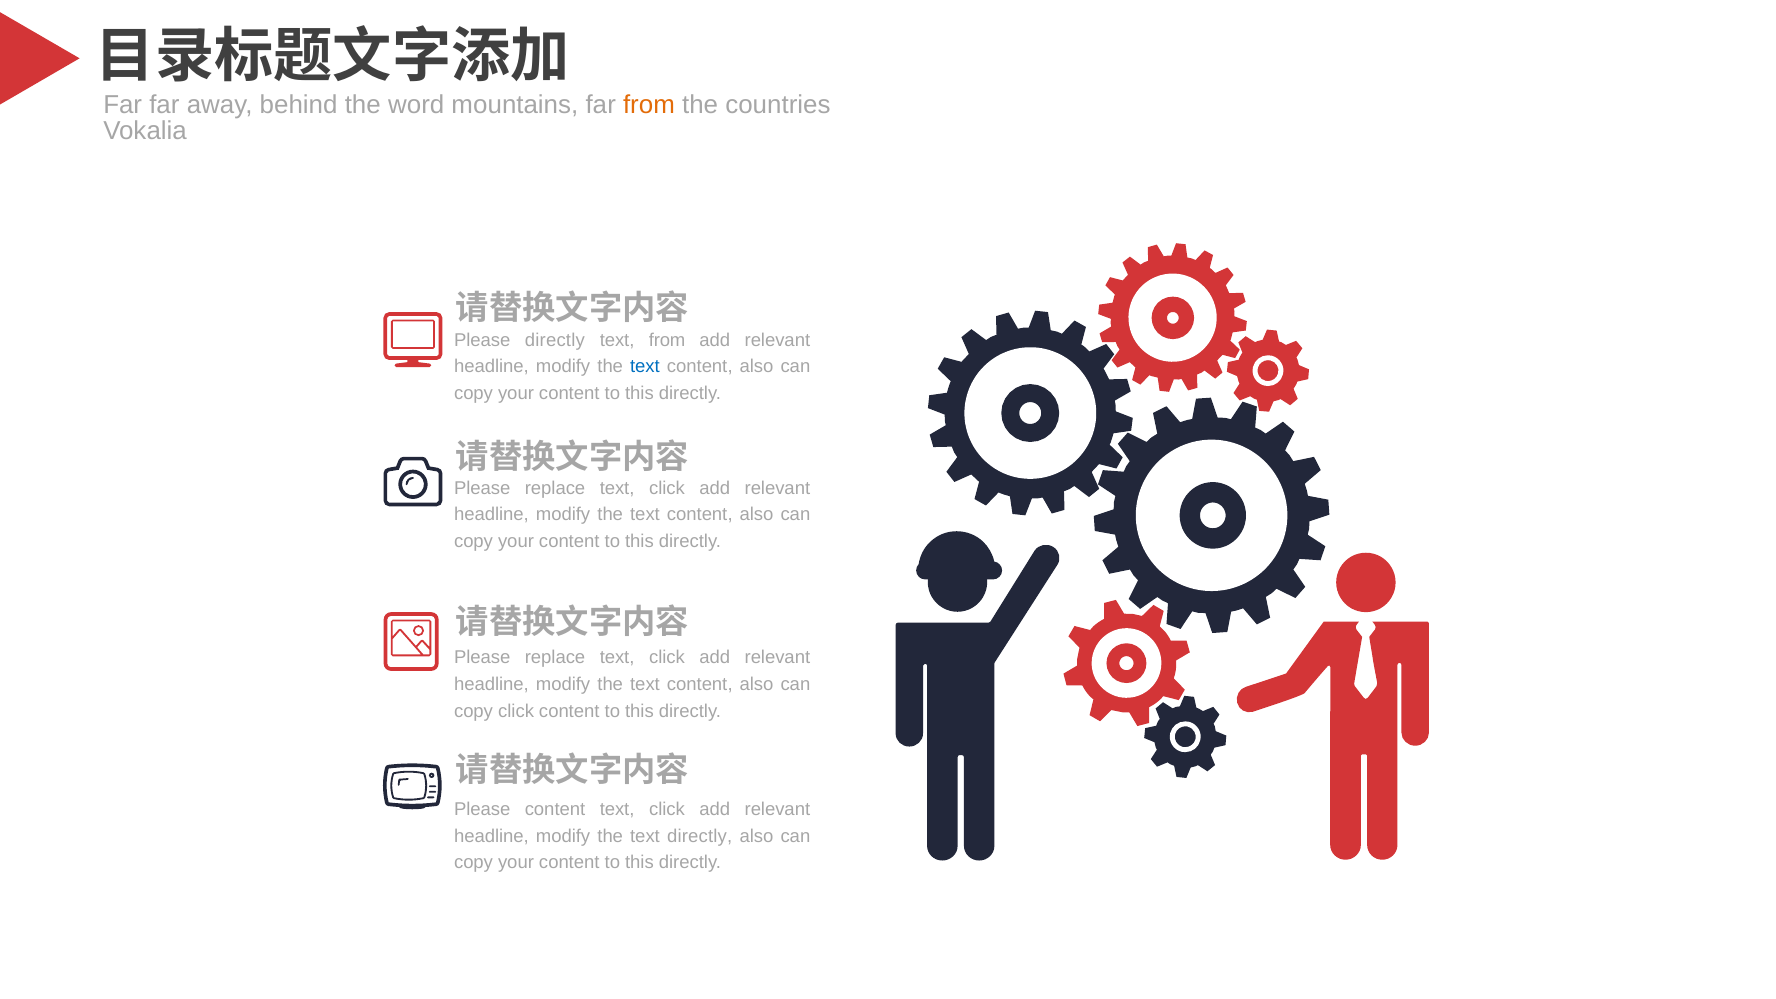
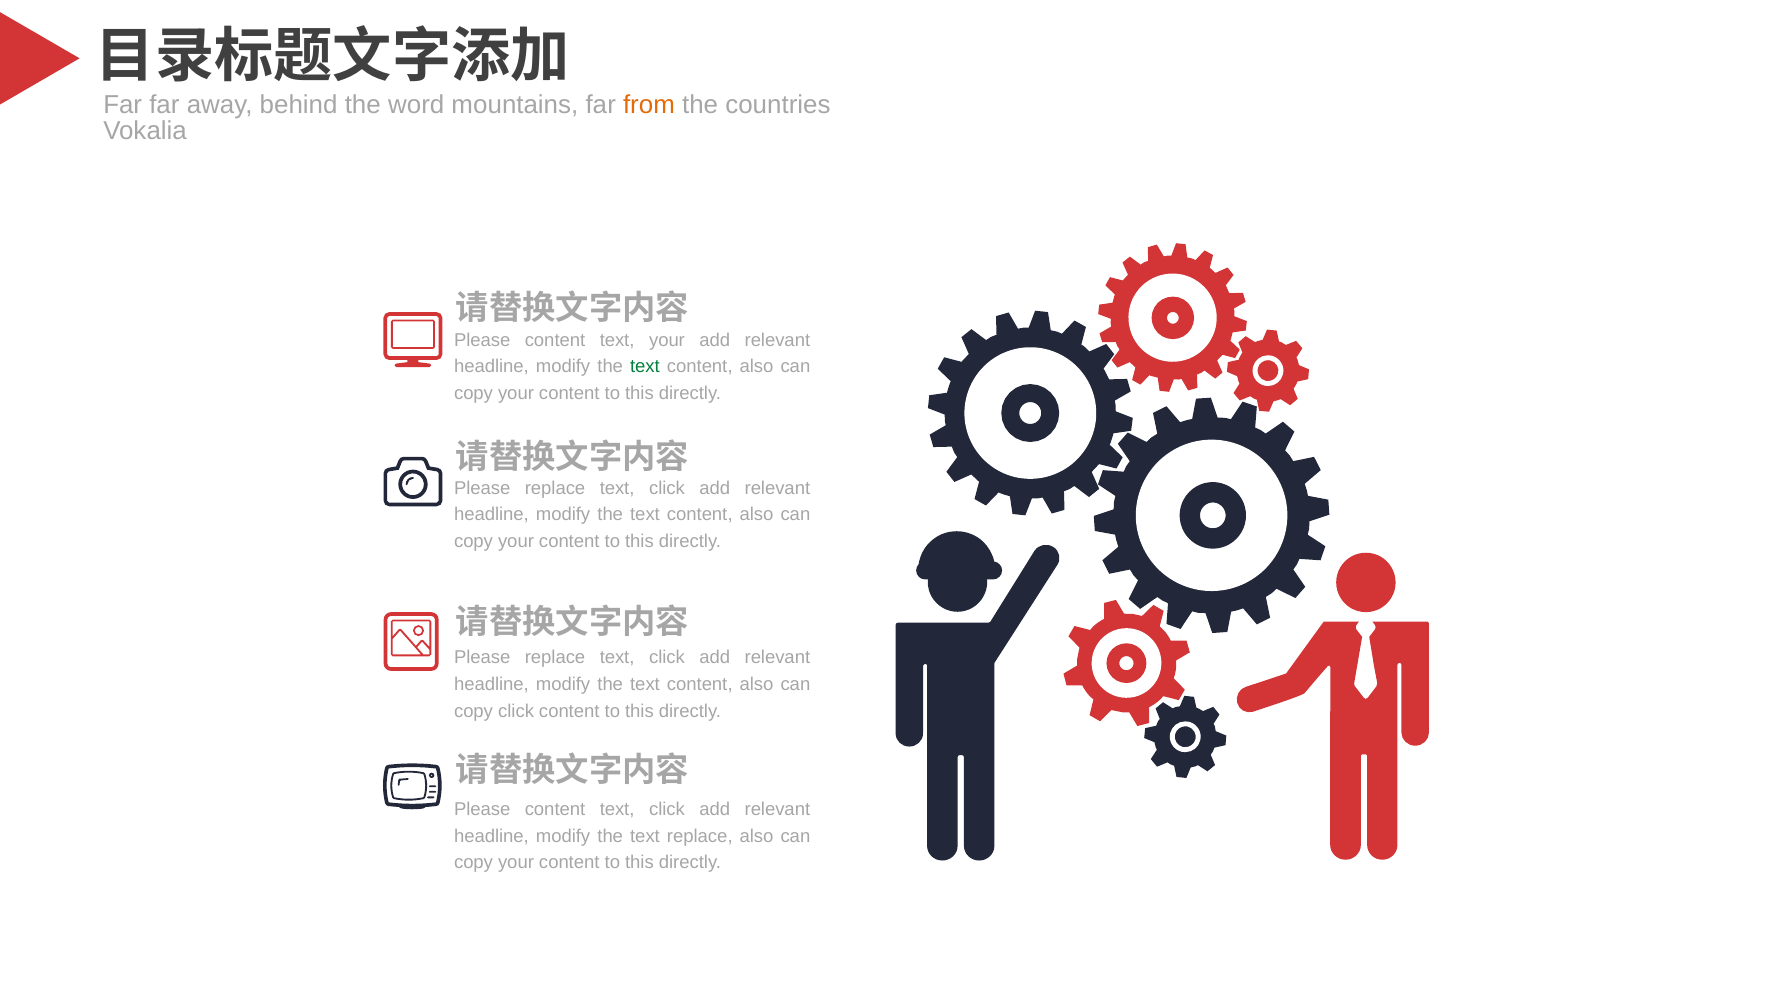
directly: directly -> content (555, 340)
text from: from -> your (667, 340)
text colour: blue -> green (645, 367)
text directly: directly -> replace (700, 836)
